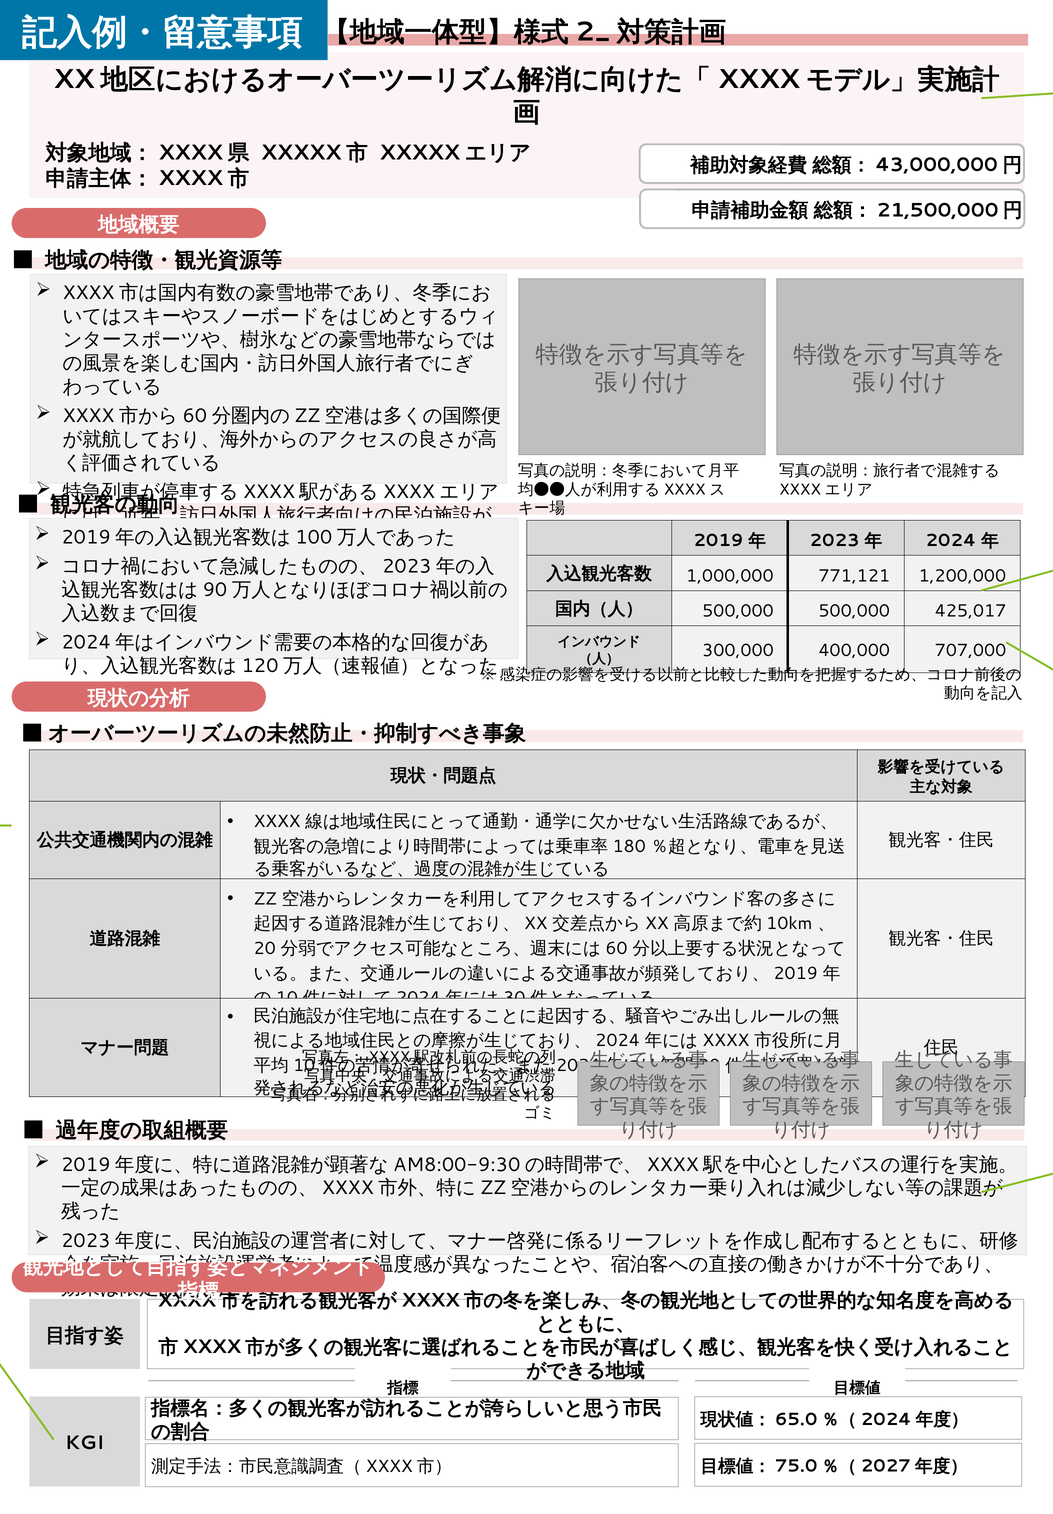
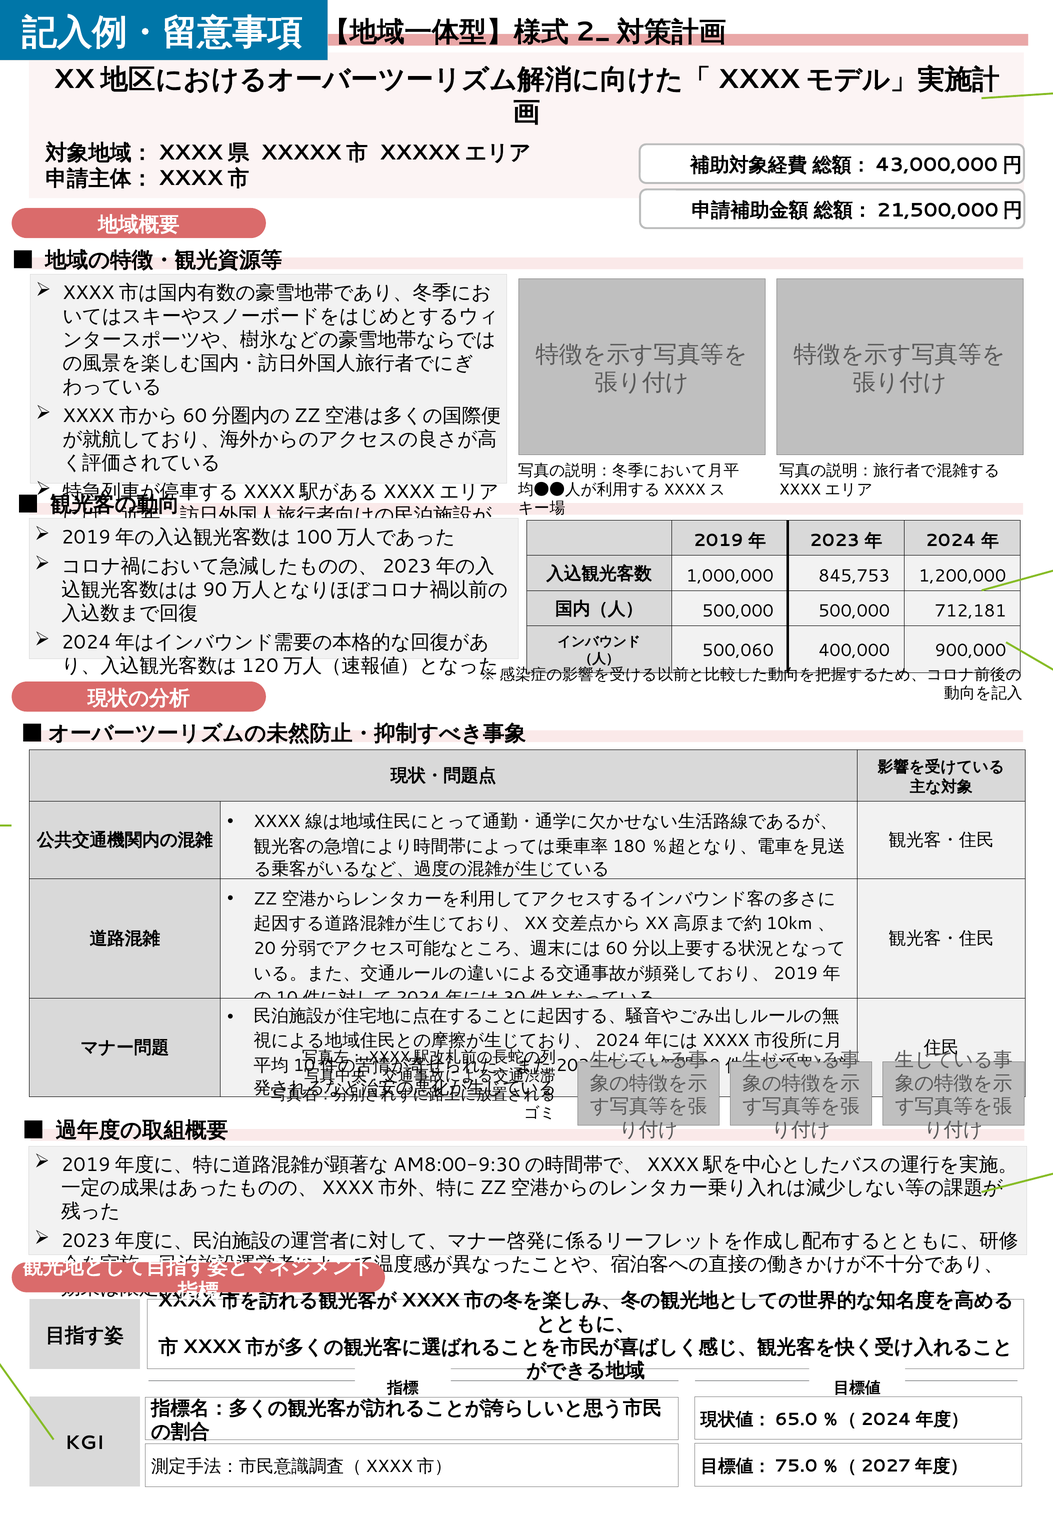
771,121: 771,121 -> 845,753 (854, 576)
425,017: 425,017 -> 712,181 (970, 611)
300,000: 300,000 -> 500,060 (738, 650)
707,000: 707,000 -> 900,000 (970, 650)
